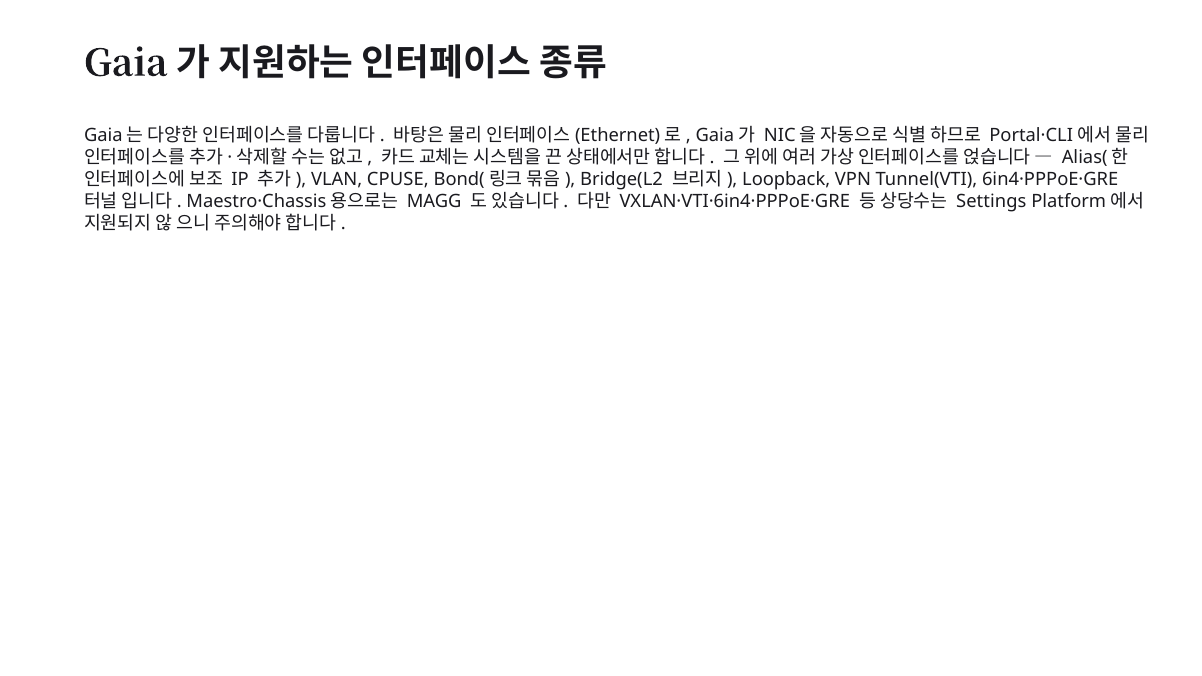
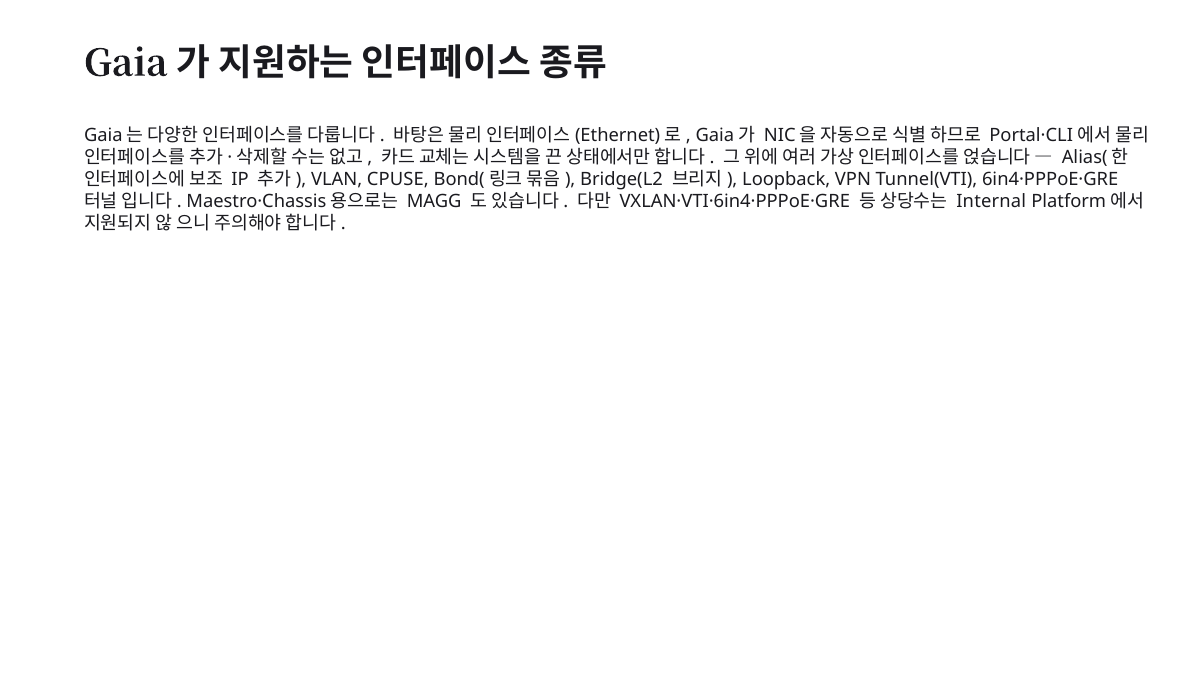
Settings: Settings -> Internal (991, 202)
